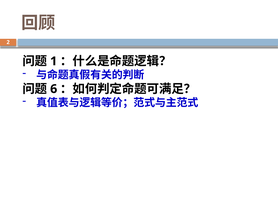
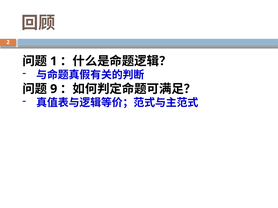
6: 6 -> 9 (54, 89)
